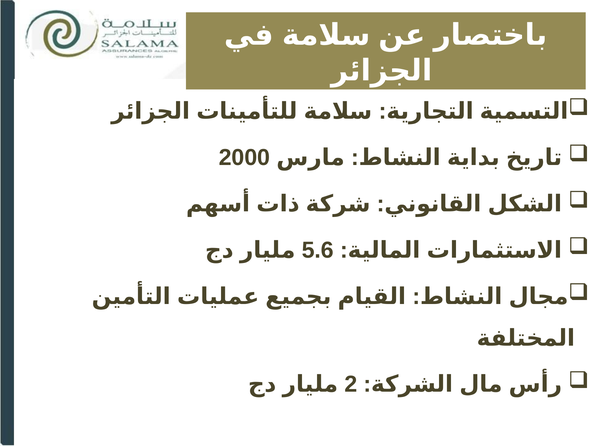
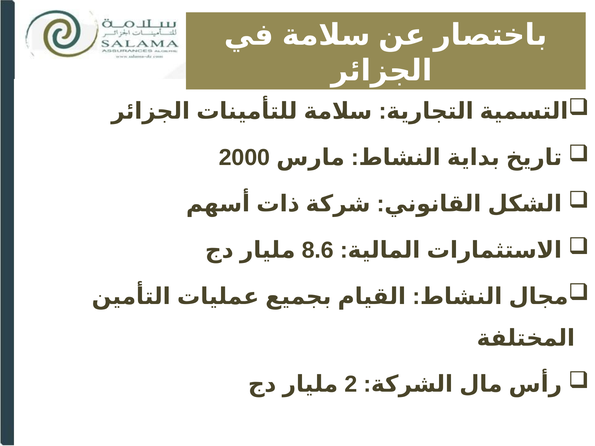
5.6: 5.6 -> 8.6 (318, 250)
